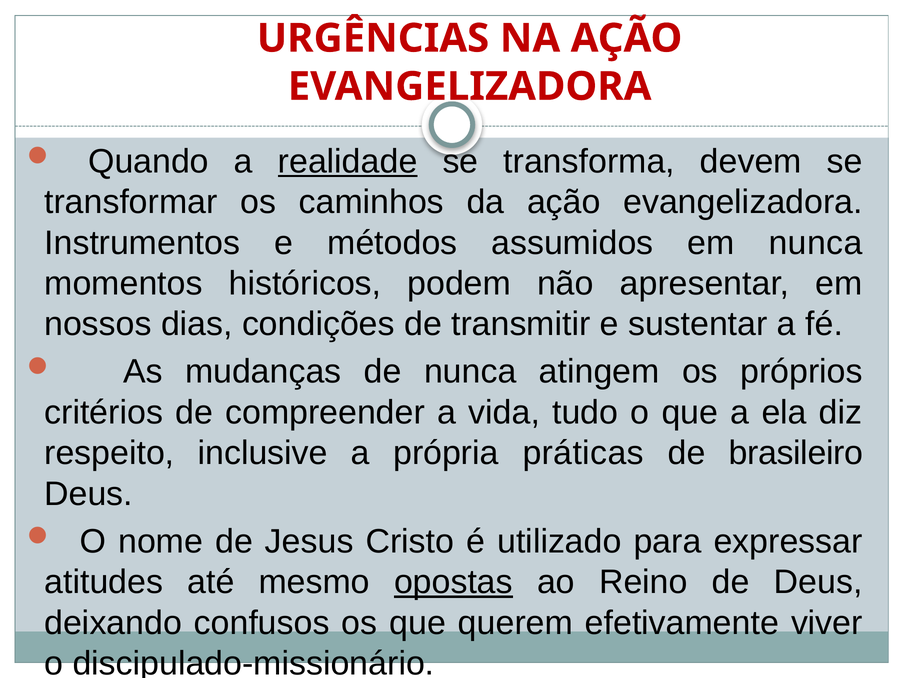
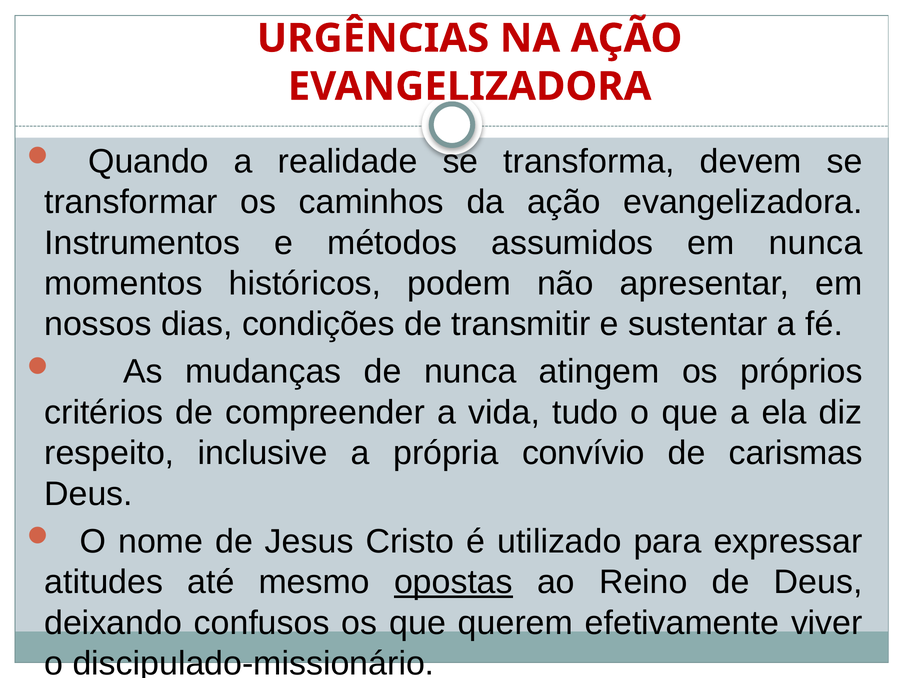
realidade underline: present -> none (348, 161)
práticas: práticas -> convívio (583, 453)
brasileiro: brasileiro -> carismas (796, 453)
